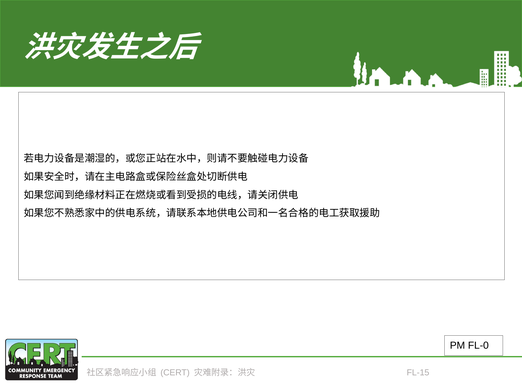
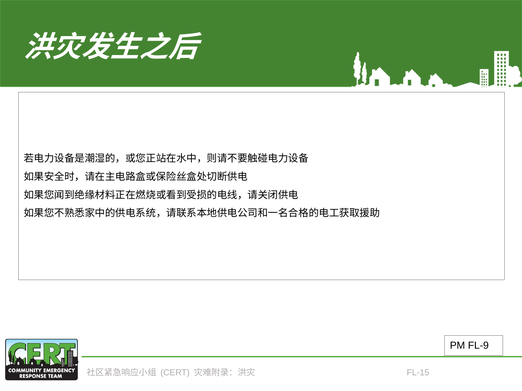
FL-0: FL-0 -> FL-9 (478, 346)
